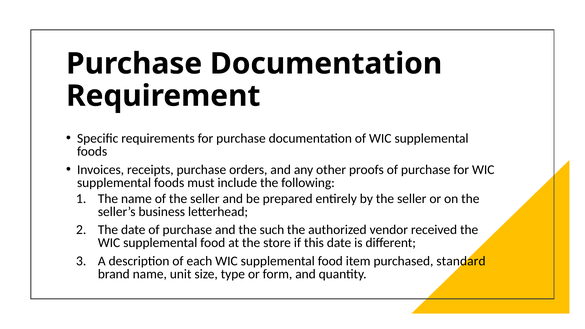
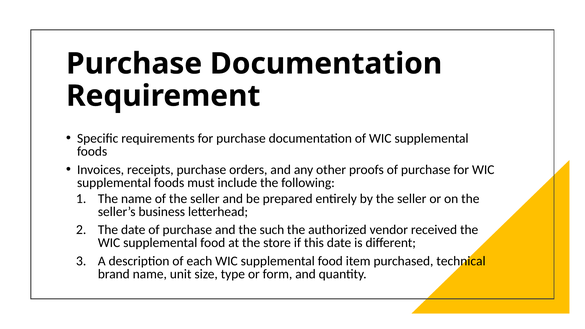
standard: standard -> technical (461, 261)
